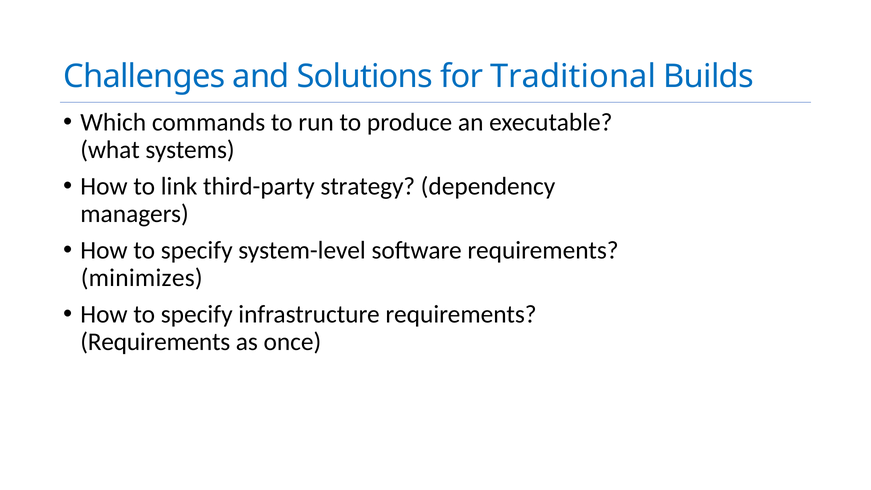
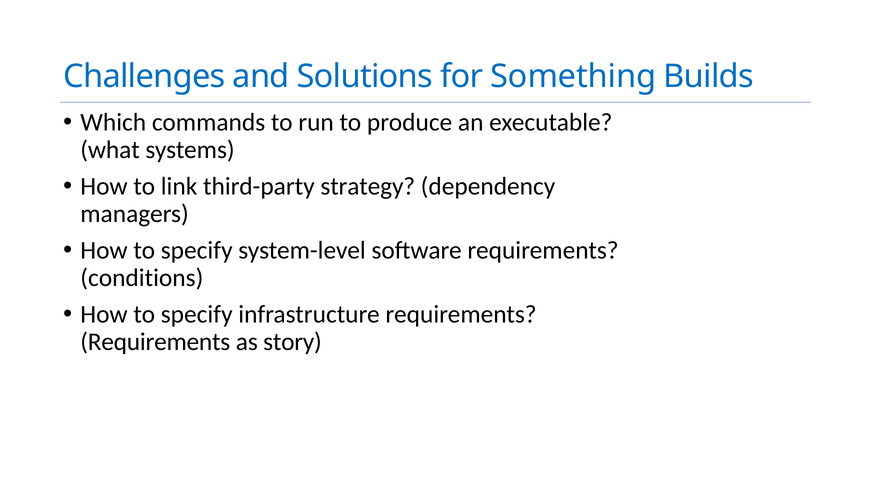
Traditional: Traditional -> Something (573, 77)
minimizes: minimizes -> conditions (142, 278)
once: once -> story (293, 342)
